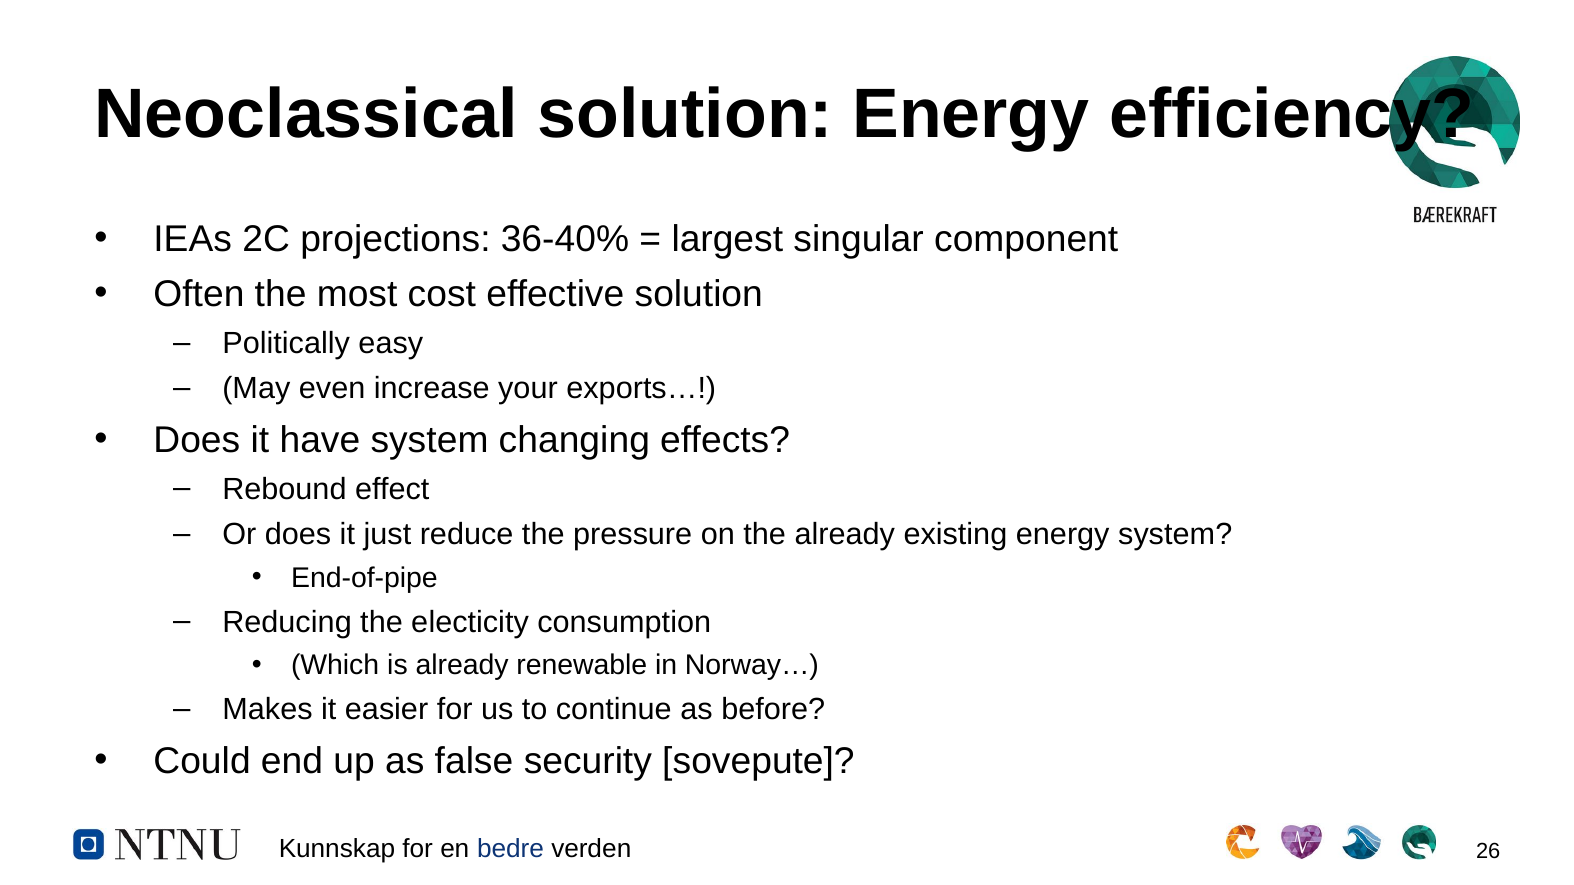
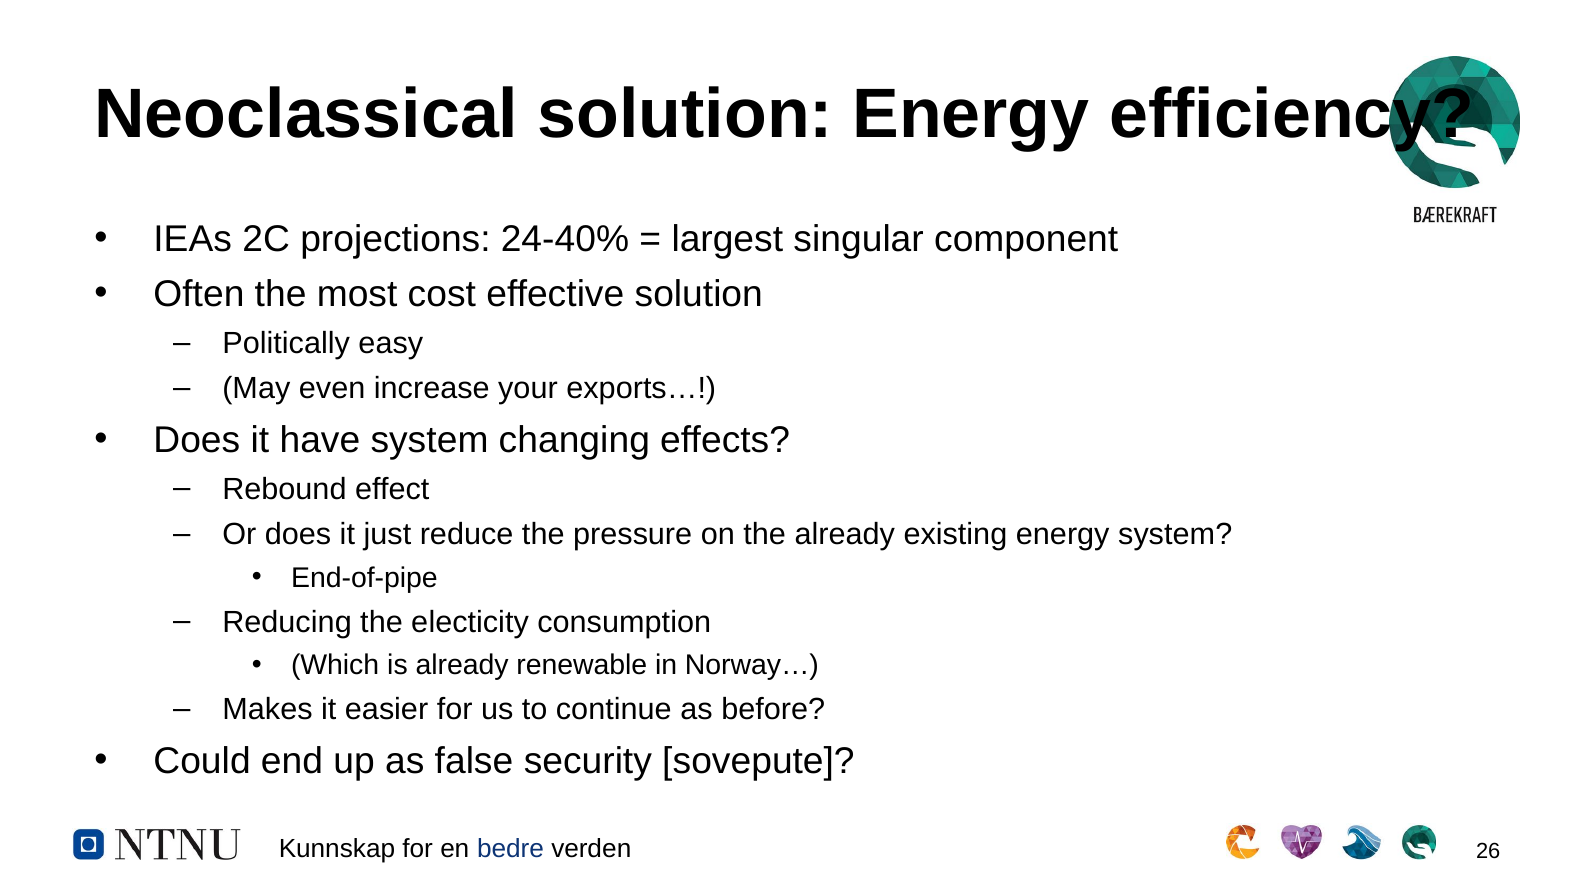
36-40%: 36-40% -> 24-40% (565, 239)
